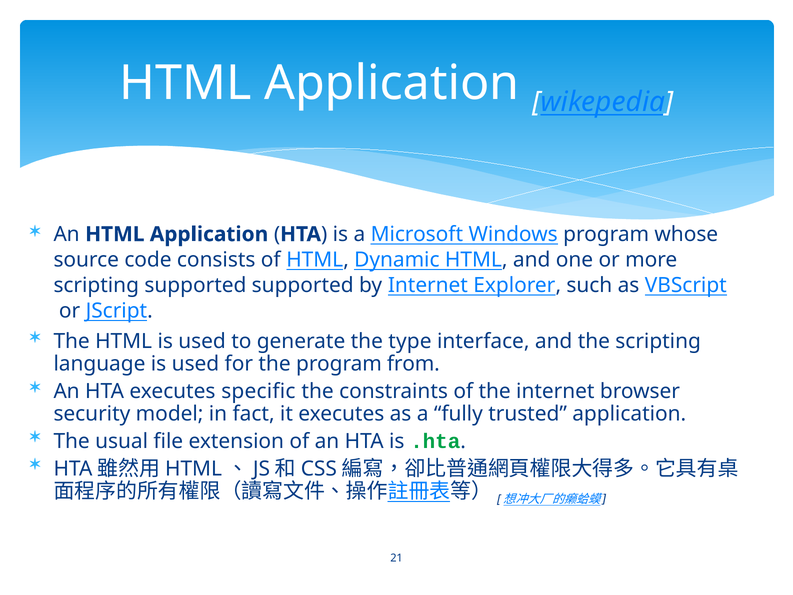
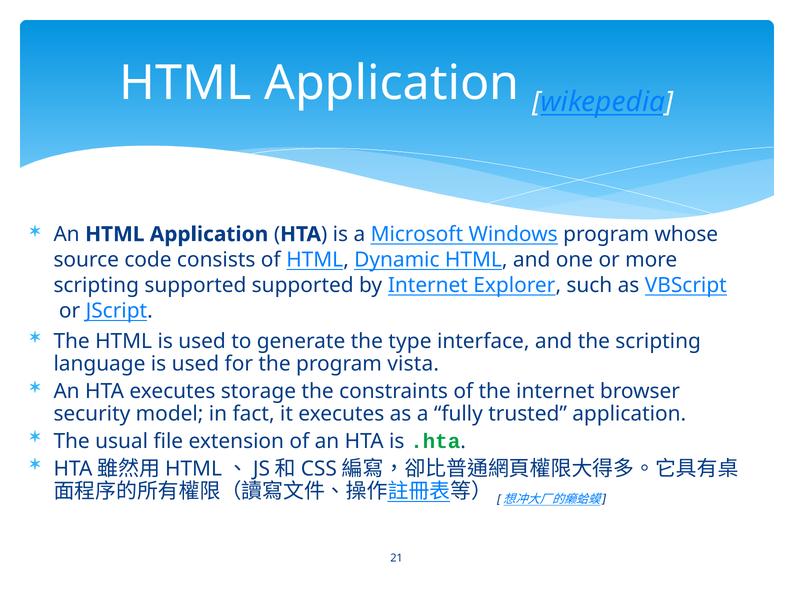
from: from -> vista (413, 364)
specific: specific -> storage (258, 391)
